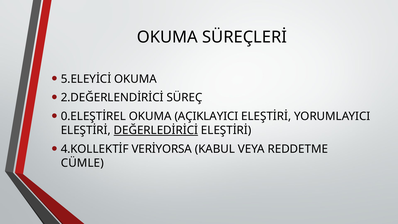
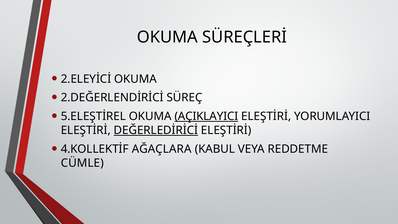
5.ELEYİCİ: 5.ELEYİCİ -> 2.ELEYİCİ (86, 79)
0.ELEŞTİREL: 0.ELEŞTİREL -> 5.ELEŞTİREL (93, 116)
AÇIKLAYICI underline: none -> present (206, 116)
VERİYORSA: VERİYORSA -> AĞAÇLARA (162, 149)
